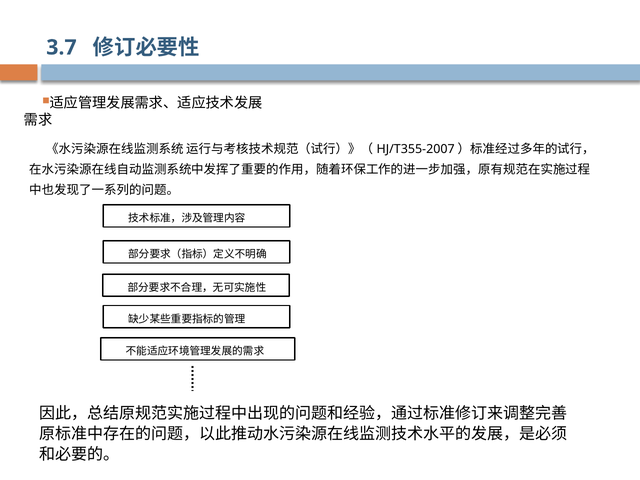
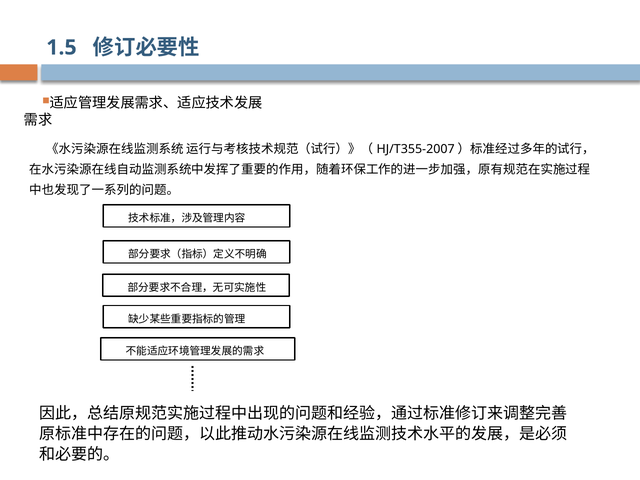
3.7: 3.7 -> 1.5 (61, 47)
